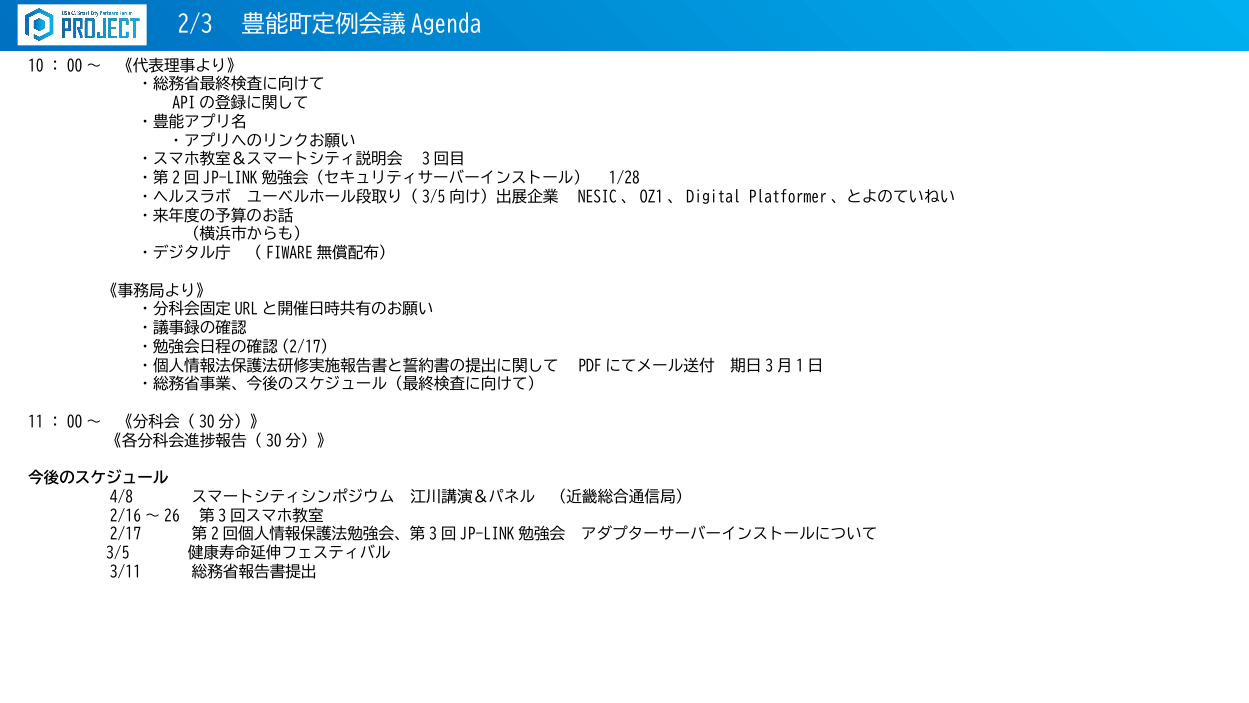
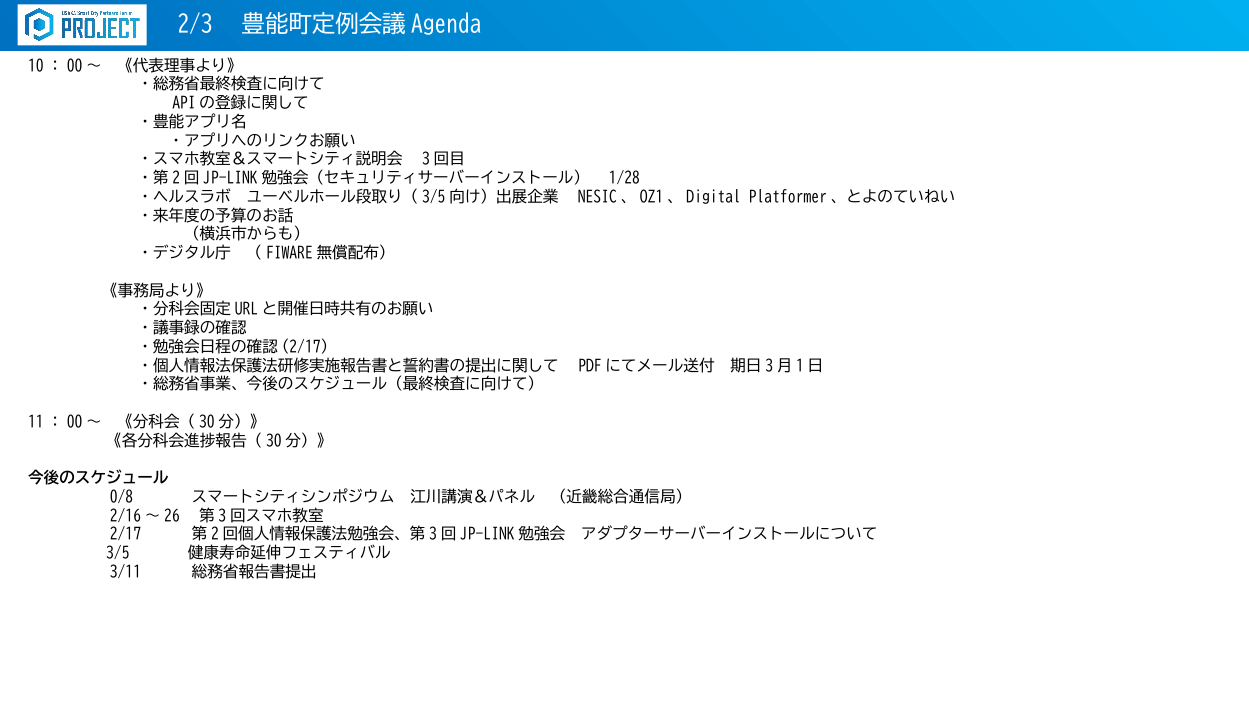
4/8: 4/8 -> 0/8 (122, 497)
